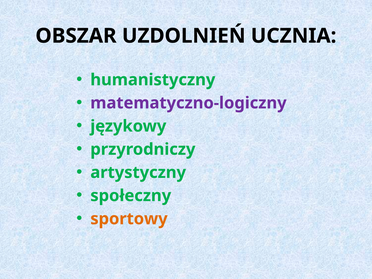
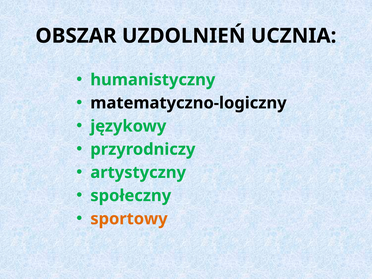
matematyczno-logiczny colour: purple -> black (188, 103)
